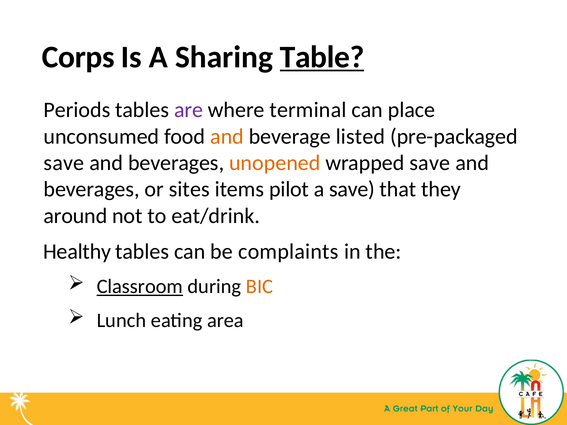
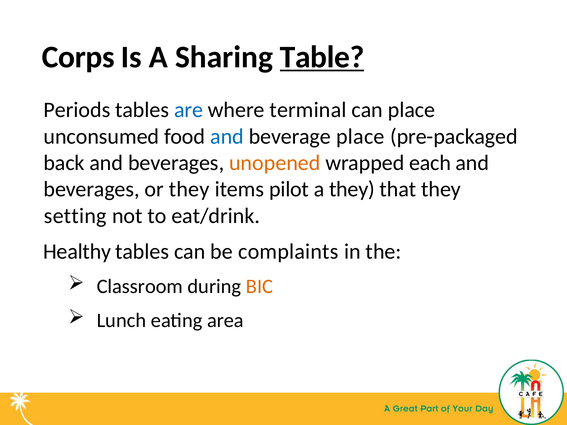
are colour: purple -> blue (189, 110)
and colour: orange -> blue (227, 137)
beverage listed: listed -> place (360, 137)
save: save -> back (64, 163)
wrapped save: save -> each (430, 163)
or sites: sites -> they (189, 189)
a save: save -> they (352, 189)
around: around -> setting (75, 216)
Classroom underline: present -> none (140, 287)
